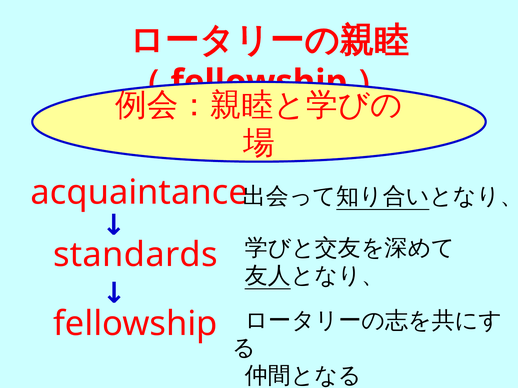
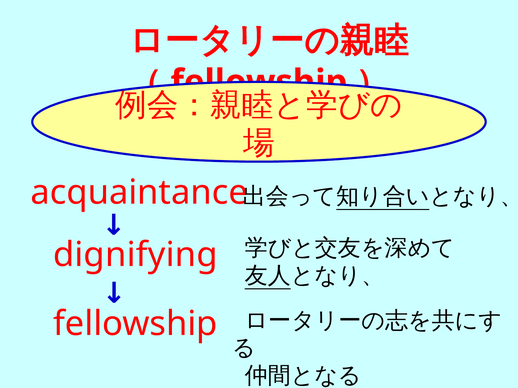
standards: standards -> dignifying (135, 255)
